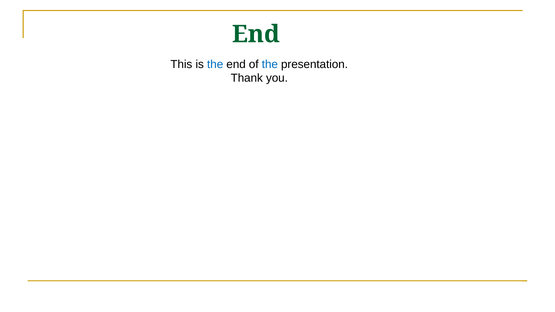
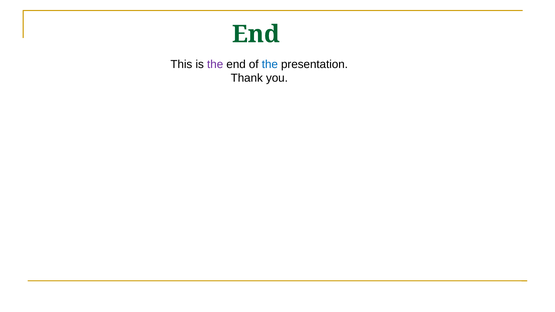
the colour: blue -> purple (215, 64)
